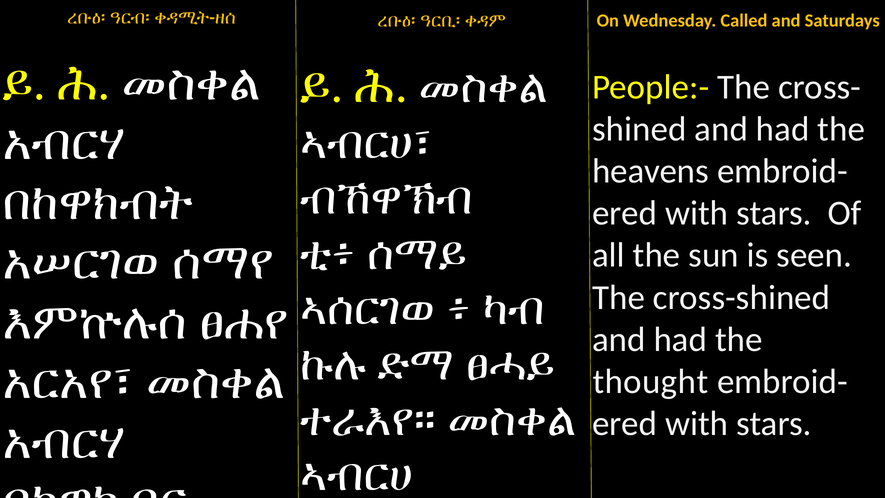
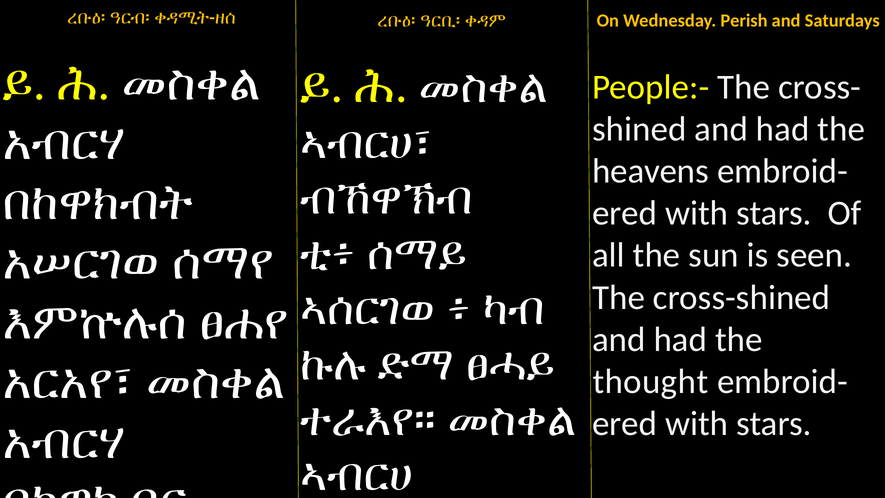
Called: Called -> Perish (744, 21)
